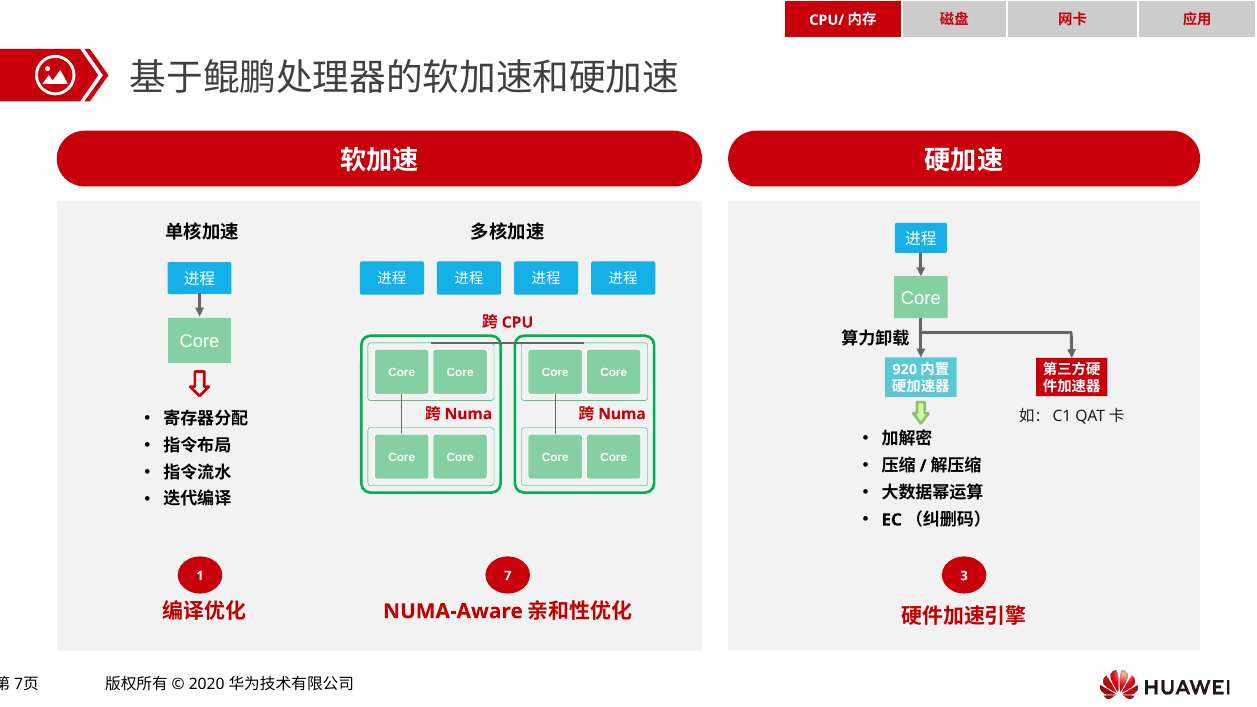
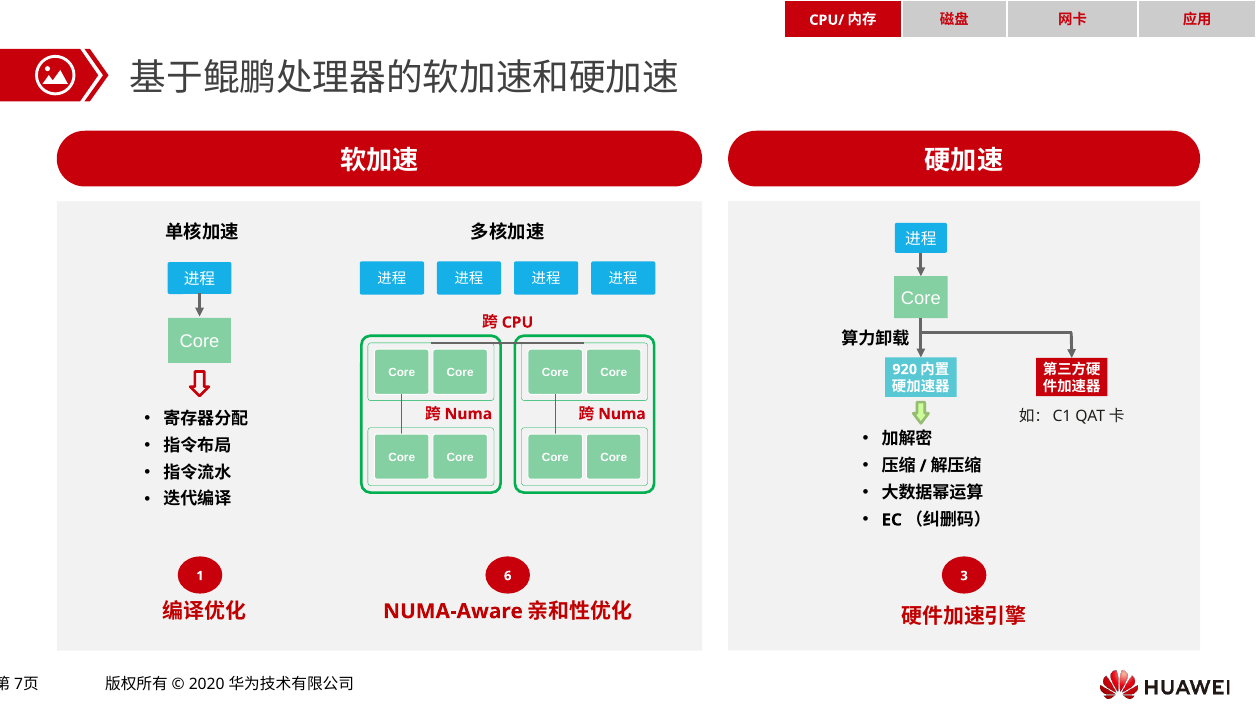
7: 7 -> 6 (508, 576)
